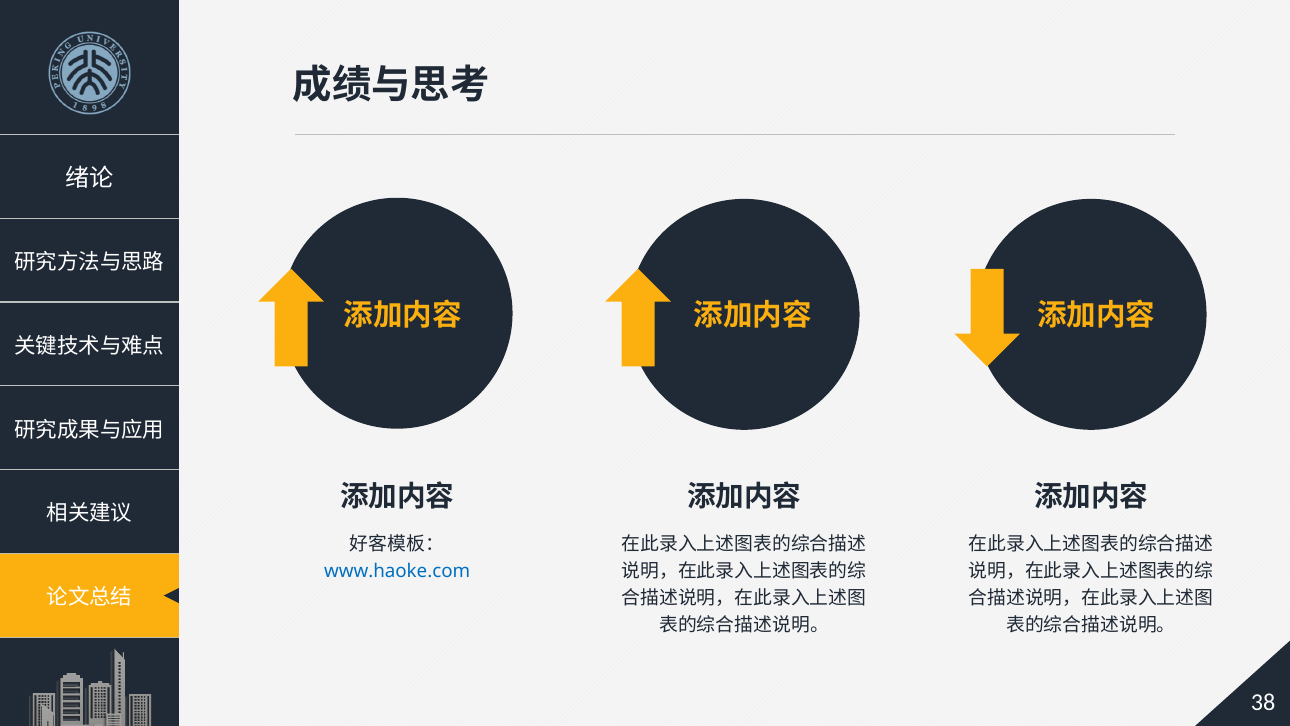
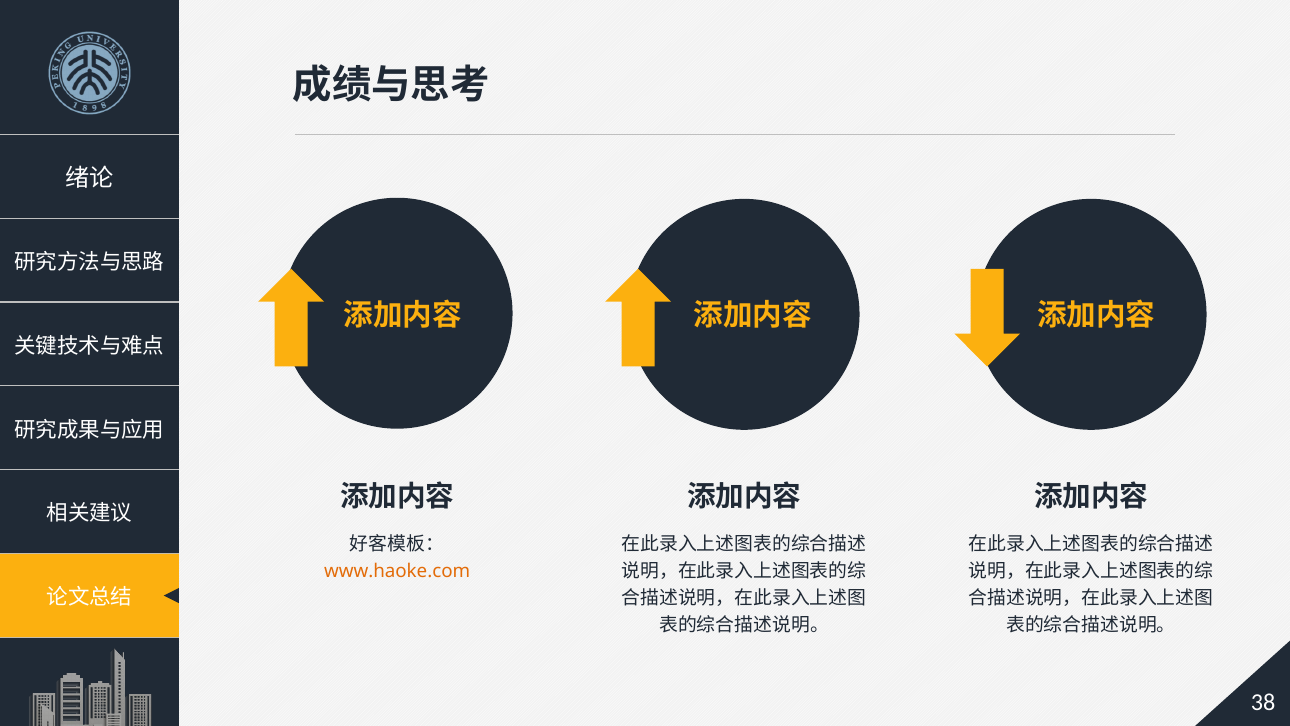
www.haoke.com colour: blue -> orange (397, 571)
